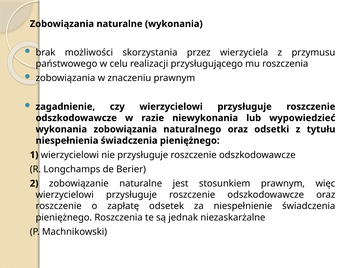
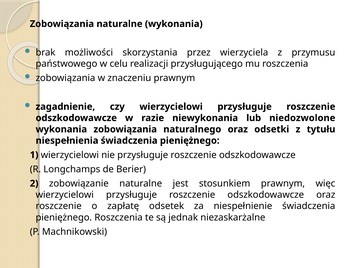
wypowiedzieć: wypowiedzieć -> niedozwolone (302, 118)
